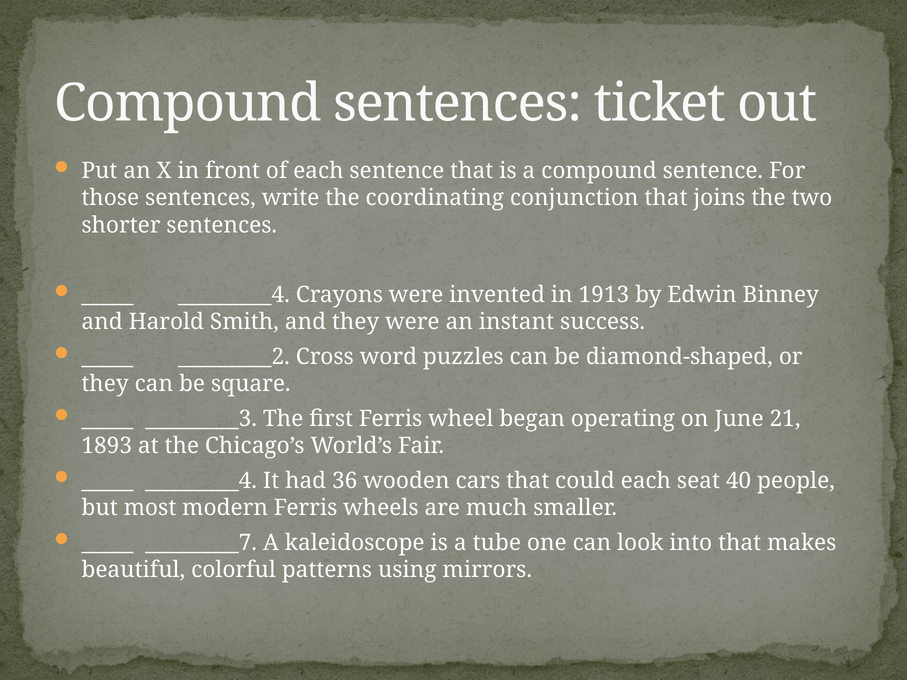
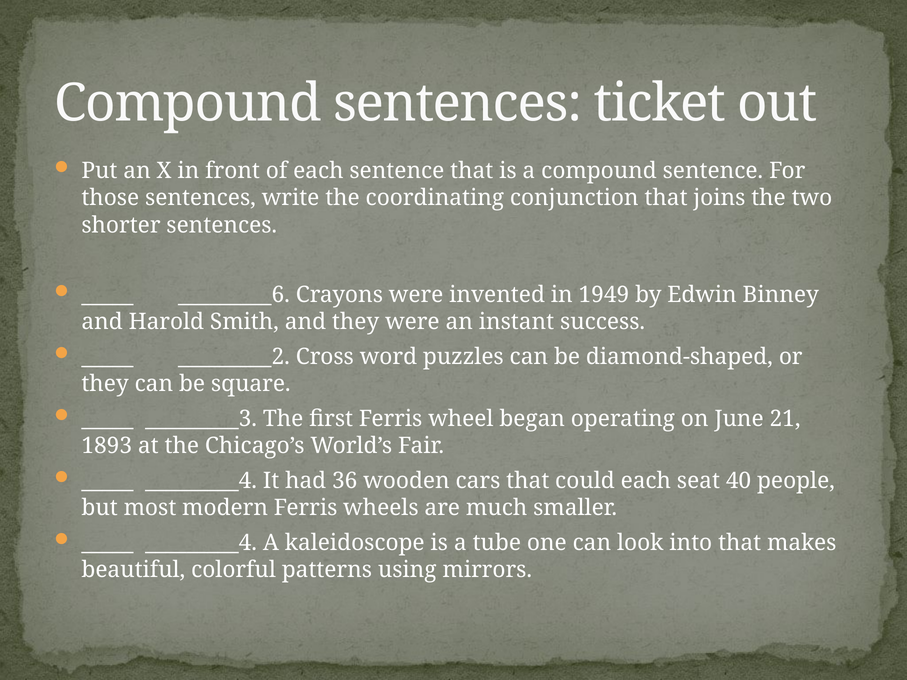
_________4: _________4 -> _________6 (234, 295)
1913: 1913 -> 1949 (604, 295)
_________7: _________7 -> _________4 (201, 543)
